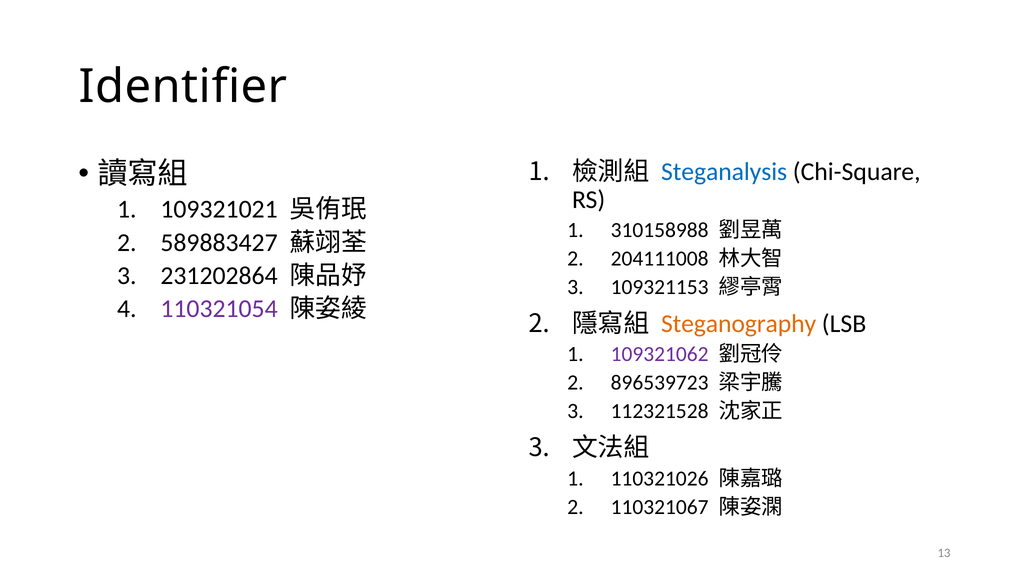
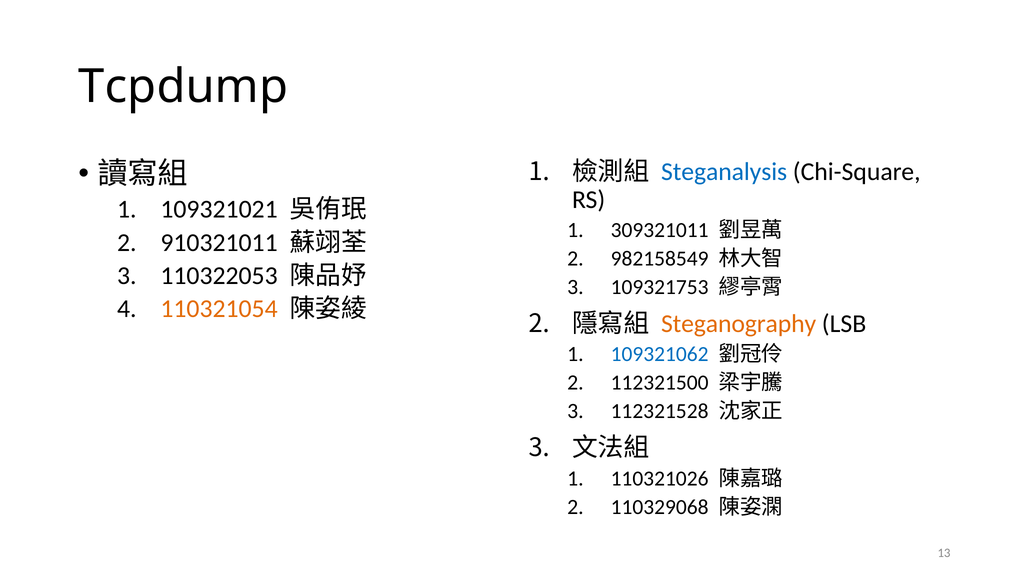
Identifier: Identifier -> Tcpdump (183, 86)
310158988: 310158988 -> 309321011 (660, 230)
589883427: 589883427 -> 910321011 (219, 243)
204111008: 204111008 -> 982158549 (660, 259)
231202864: 231202864 -> 110322053 (219, 276)
109321153: 109321153 -> 109321753 (660, 287)
110321054 colour: purple -> orange (219, 309)
109321062 colour: purple -> blue (660, 354)
896539723: 896539723 -> 112321500 (660, 383)
110321067: 110321067 -> 110329068 (660, 507)
